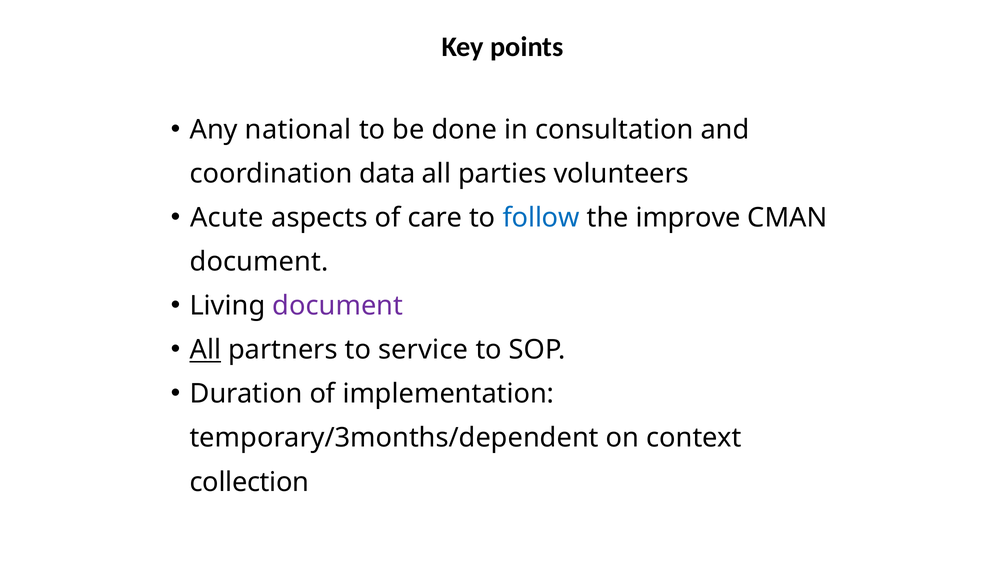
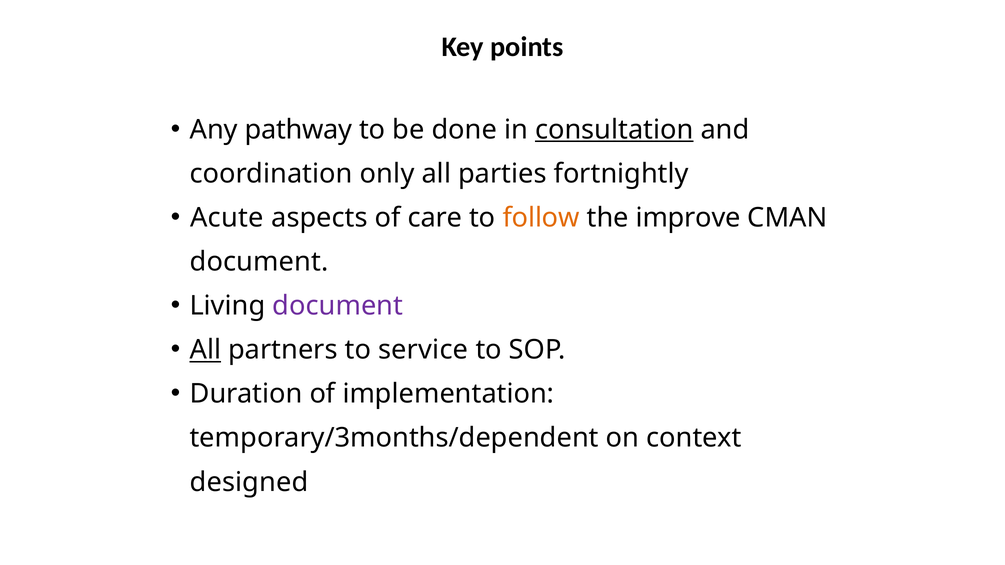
national: national -> pathway (298, 130)
consultation underline: none -> present (614, 130)
data: data -> only (387, 174)
volunteers: volunteers -> fortnightly (621, 174)
follow colour: blue -> orange (541, 218)
collection: collection -> designed (249, 482)
